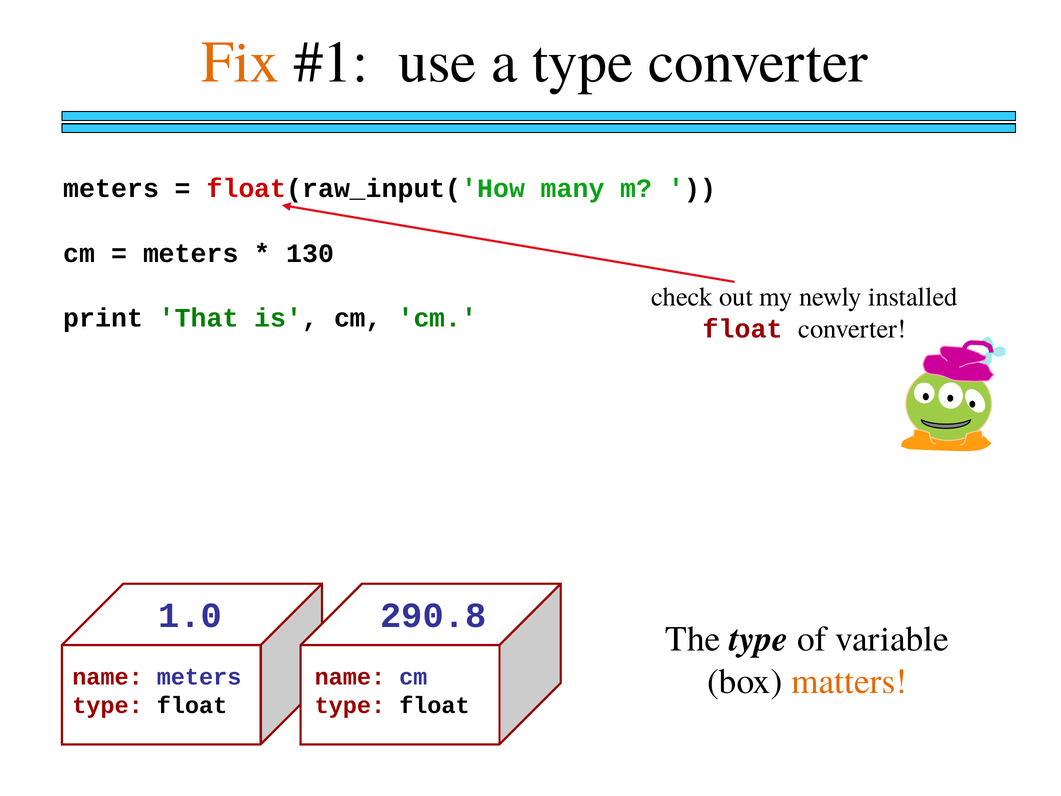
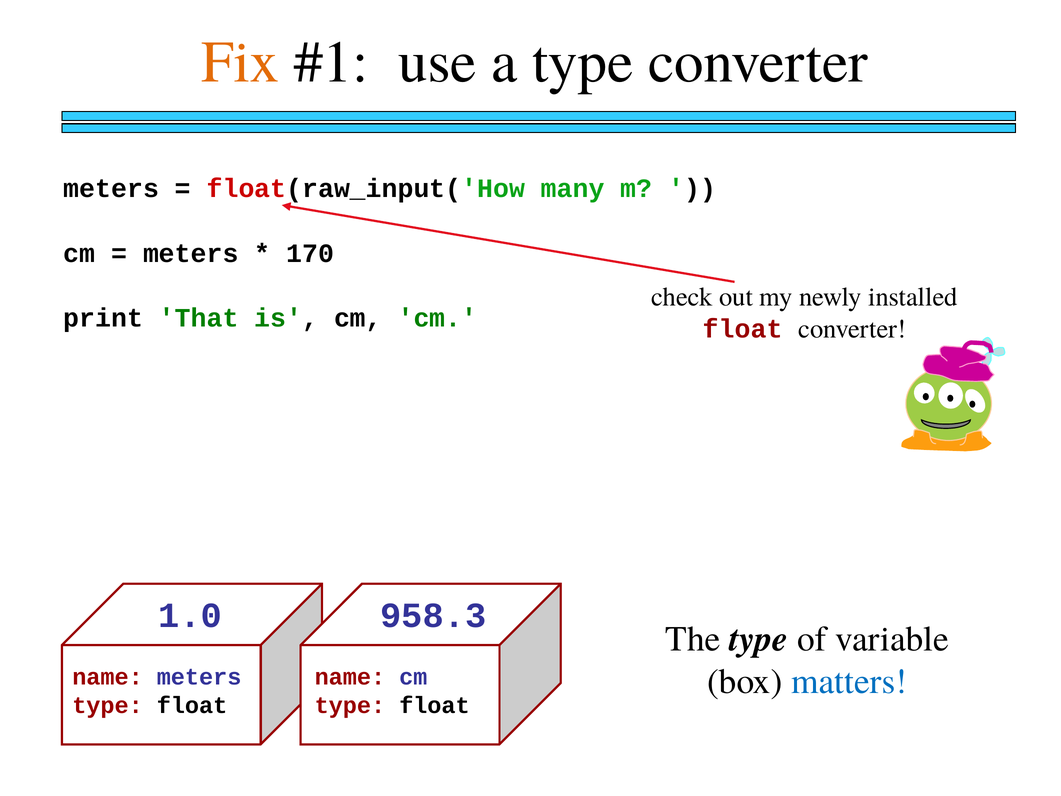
130: 130 -> 170 (310, 253)
290.8: 290.8 -> 958.3 (433, 615)
matters colour: orange -> blue (849, 681)
